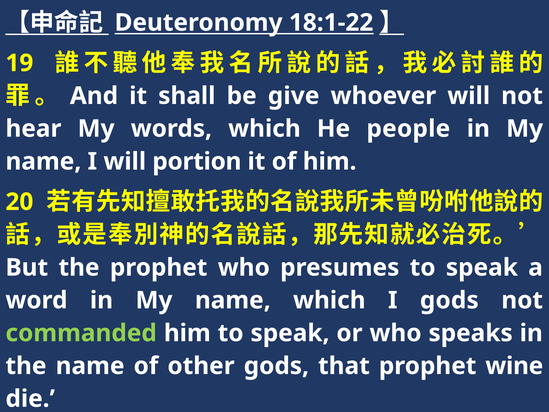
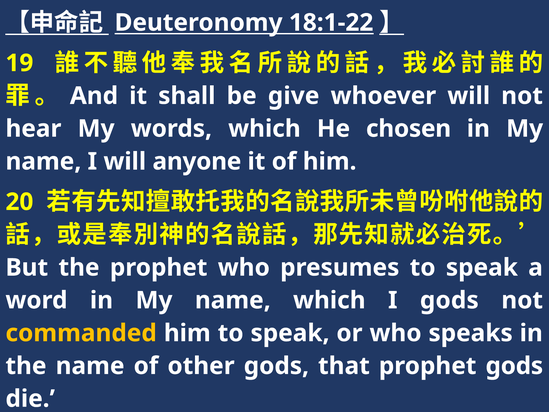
people: people -> chosen (409, 129)
portion: portion -> anyone (197, 161)
commanded colour: light green -> yellow (81, 333)
prophet wine: wine -> gods (514, 366)
